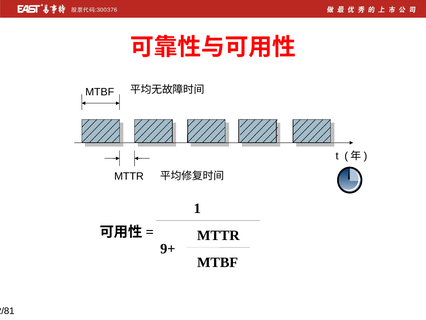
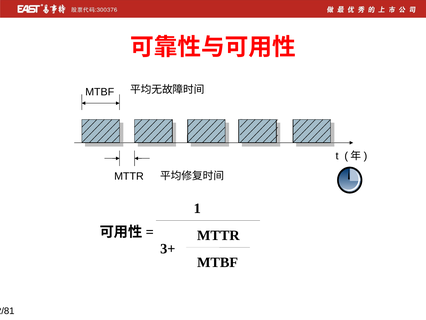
9+: 9+ -> 3+ (168, 248)
